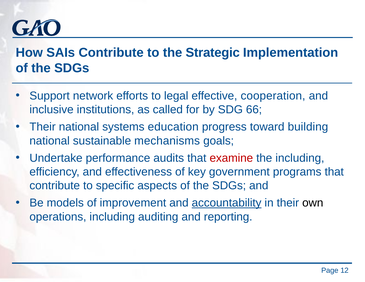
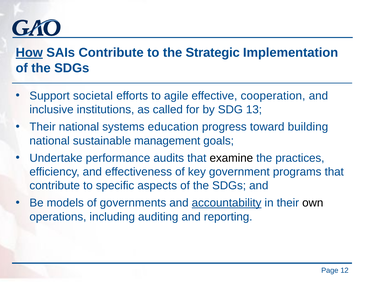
How underline: none -> present (29, 53)
network: network -> societal (93, 96)
legal: legal -> agile (176, 96)
66: 66 -> 13 (254, 110)
mechanisms: mechanisms -> management (167, 141)
examine colour: red -> black (231, 158)
the including: including -> practices (300, 158)
improvement: improvement -> governments (133, 203)
